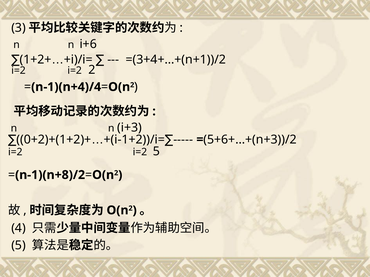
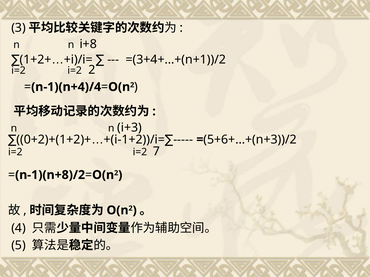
i+6: i+6 -> i+8 (88, 44)
i=2 5: 5 -> 7 (157, 152)
